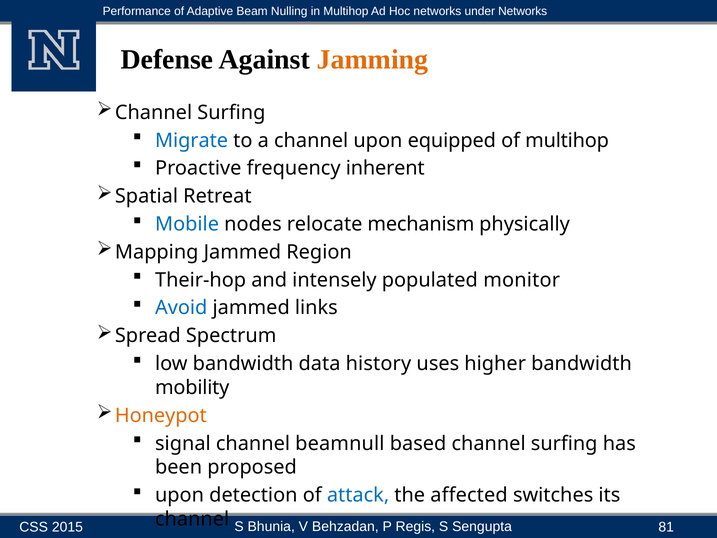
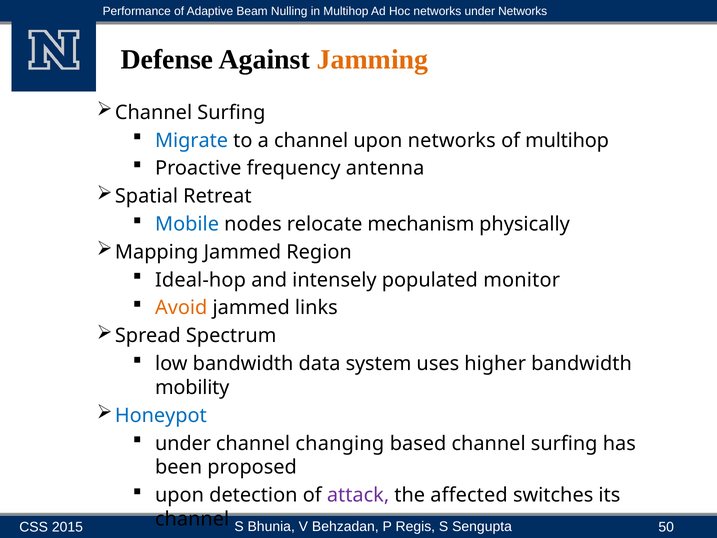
upon equipped: equipped -> networks (452, 140)
inherent: inherent -> antenna (385, 168)
Their-hop: Their-hop -> Ideal-hop (200, 280)
Avoid colour: blue -> orange (181, 308)
history: history -> system (379, 364)
Honeypot colour: orange -> blue (161, 415)
signal: signal -> under (183, 443)
beamnull: beamnull -> changing (340, 443)
attack colour: blue -> purple (358, 495)
81: 81 -> 50 (666, 527)
